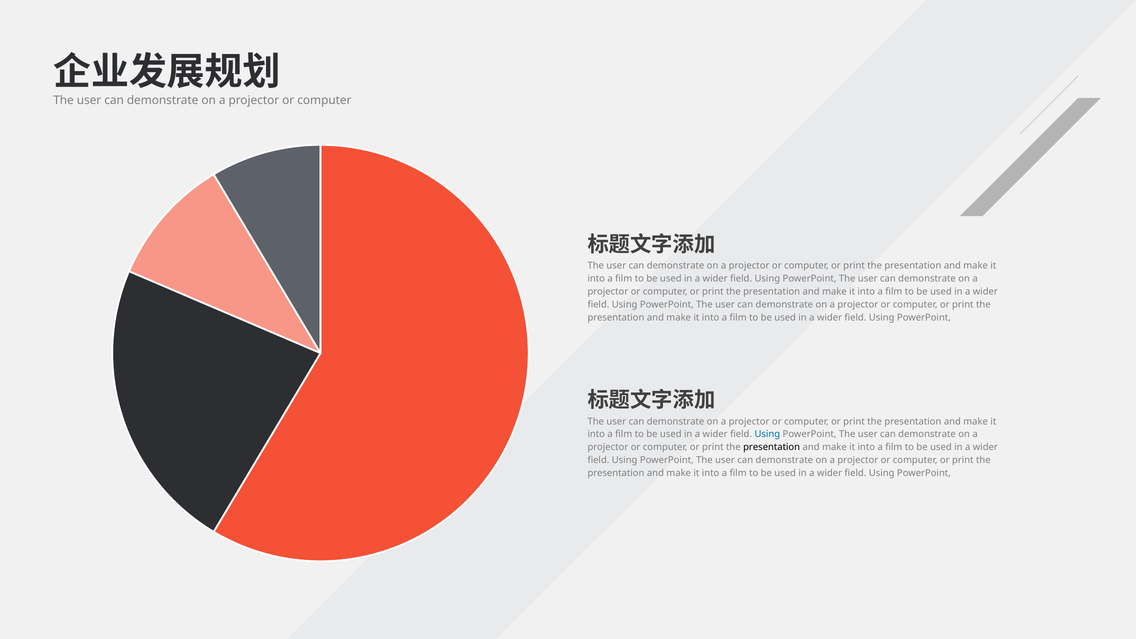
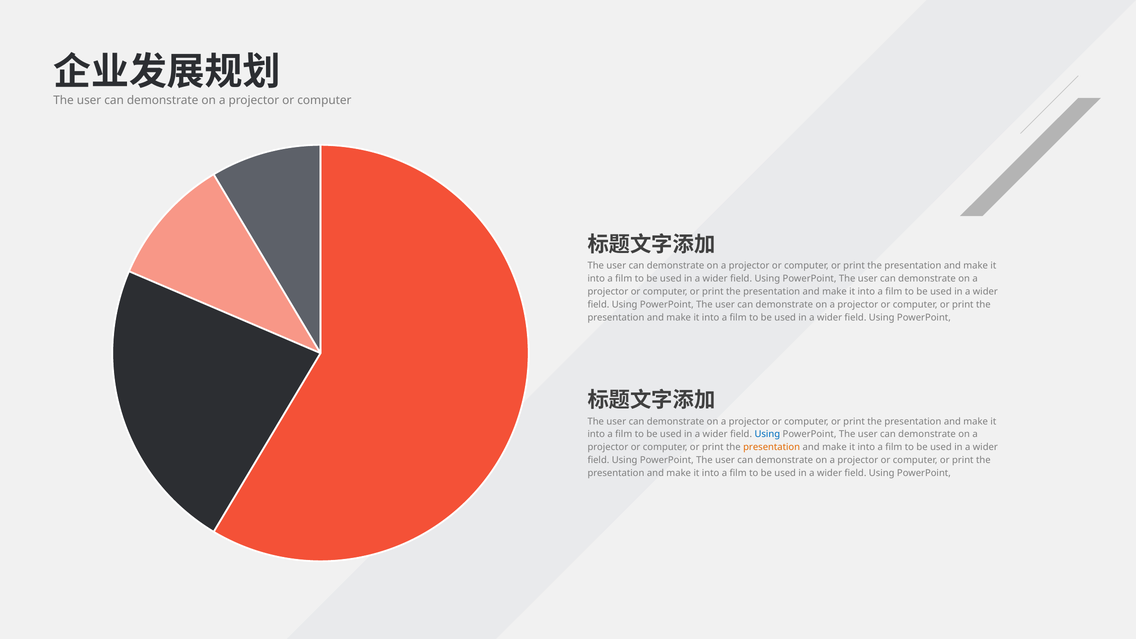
presentation colour: black -> orange (772, 447)
